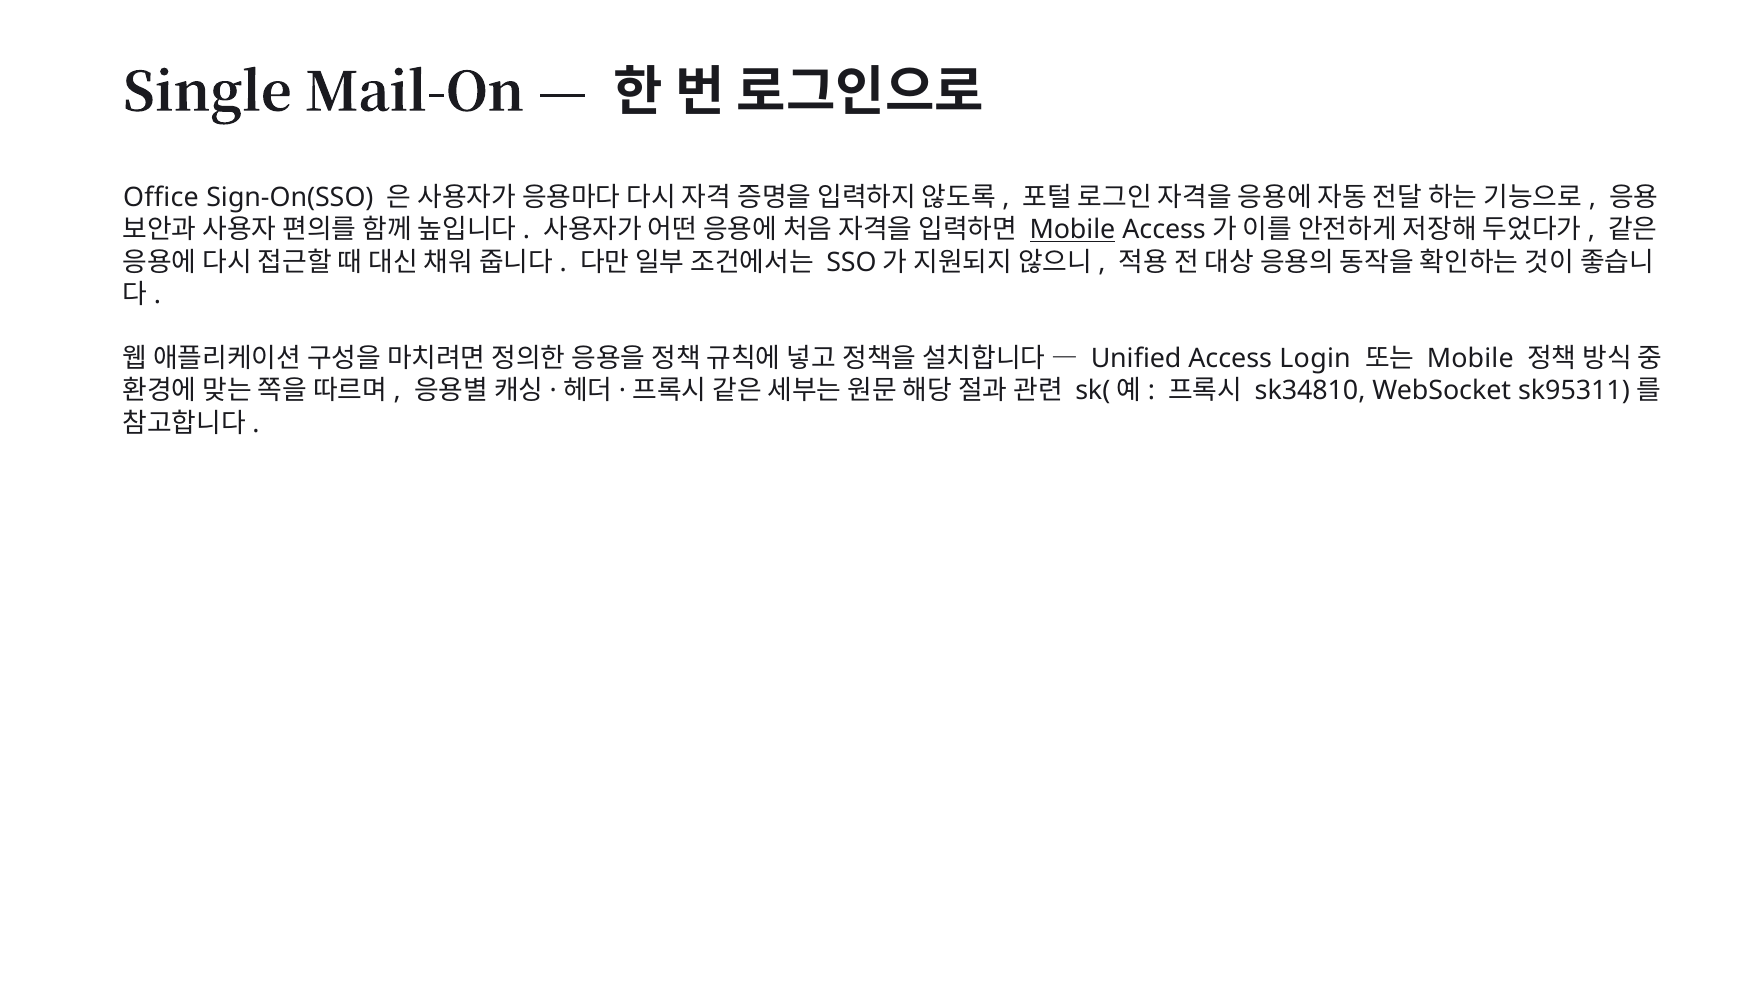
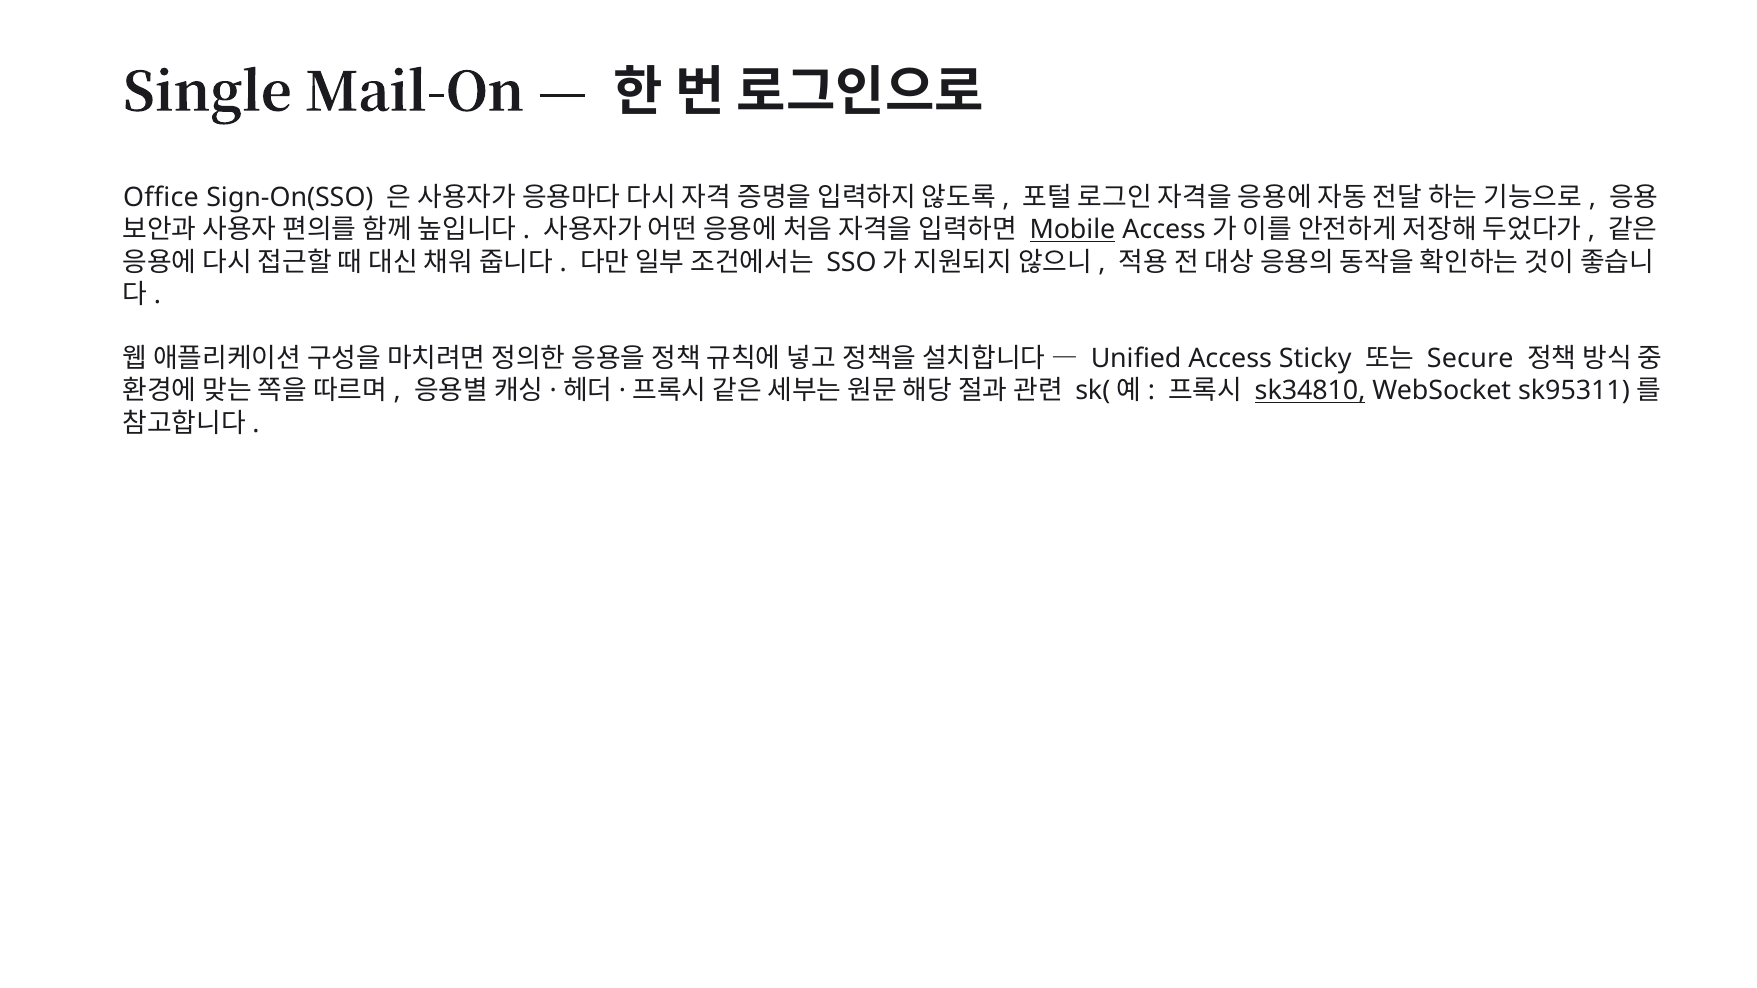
Login: Login -> Sticky (1315, 359)
Mobile: Mobile -> Secure (1470, 359)
sk34810 underline: none -> present (1310, 391)
